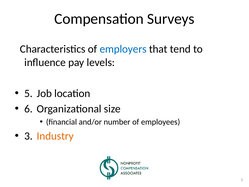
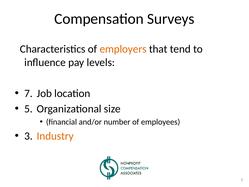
employers colour: blue -> orange (123, 49)
5: 5 -> 7 (28, 93)
6: 6 -> 5 (28, 109)
